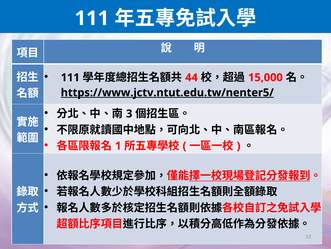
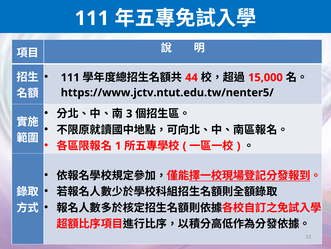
https://www.jctv.ntut.edu.tw/nenter5/ underline: present -> none (167, 92)
